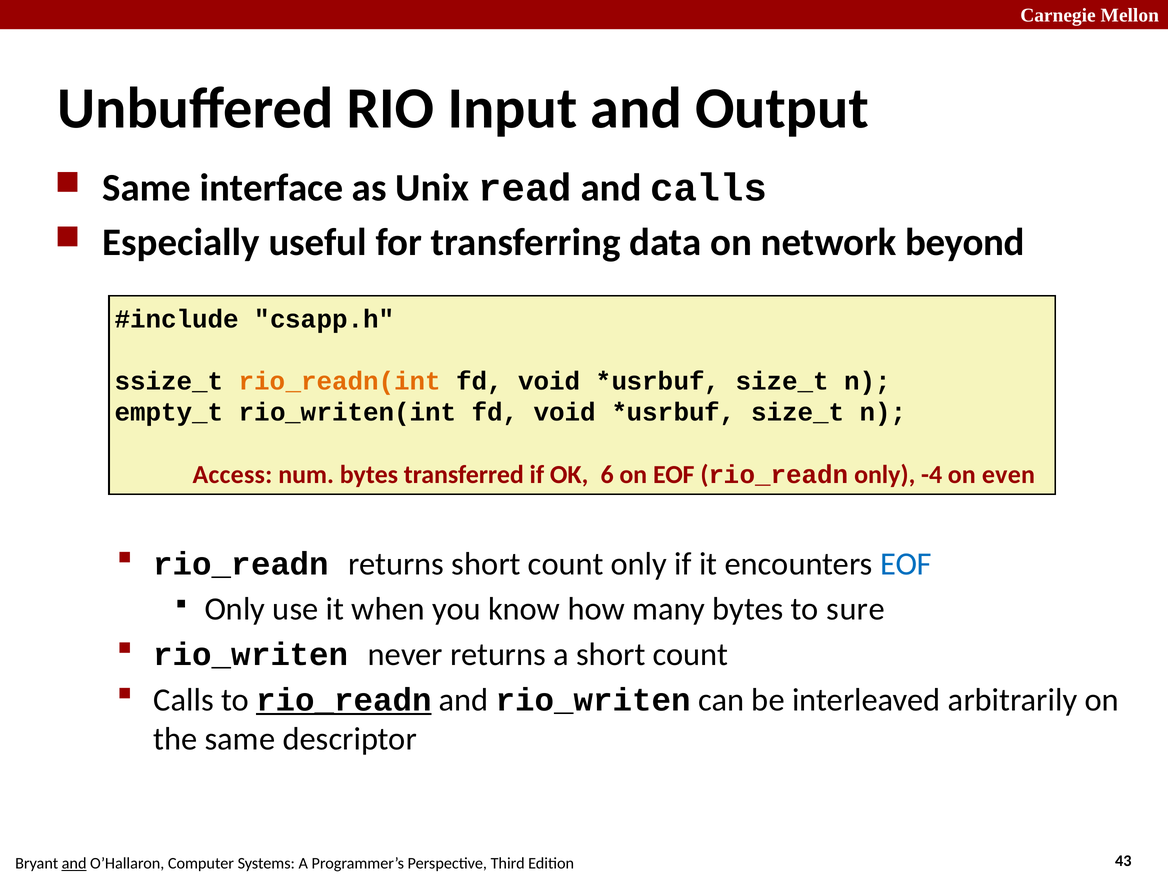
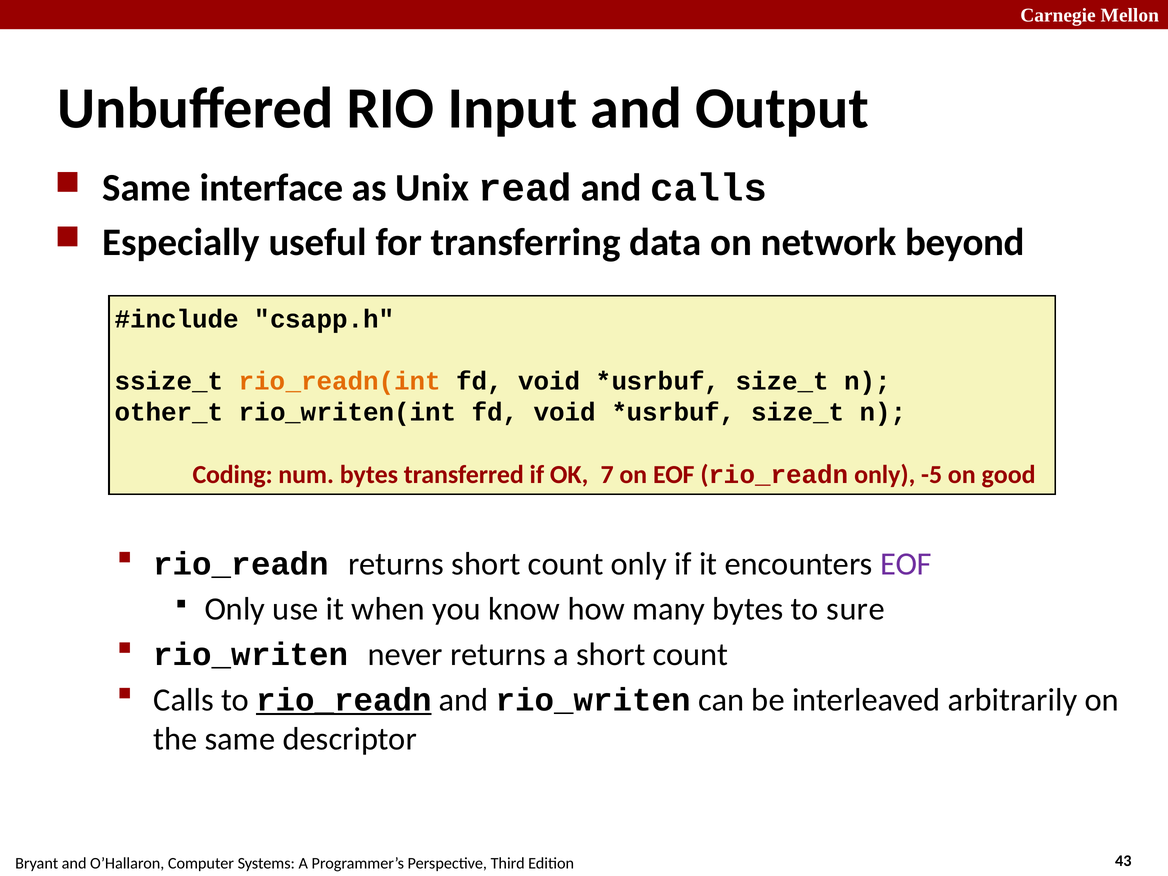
empty_t: empty_t -> other_t (169, 412)
Access: Access -> Coding (233, 475)
6: 6 -> 7 (607, 475)
-4: -4 -> -5 (932, 475)
even: even -> good (1009, 475)
EOF colour: blue -> purple (906, 564)
and underline: present -> none (74, 863)
